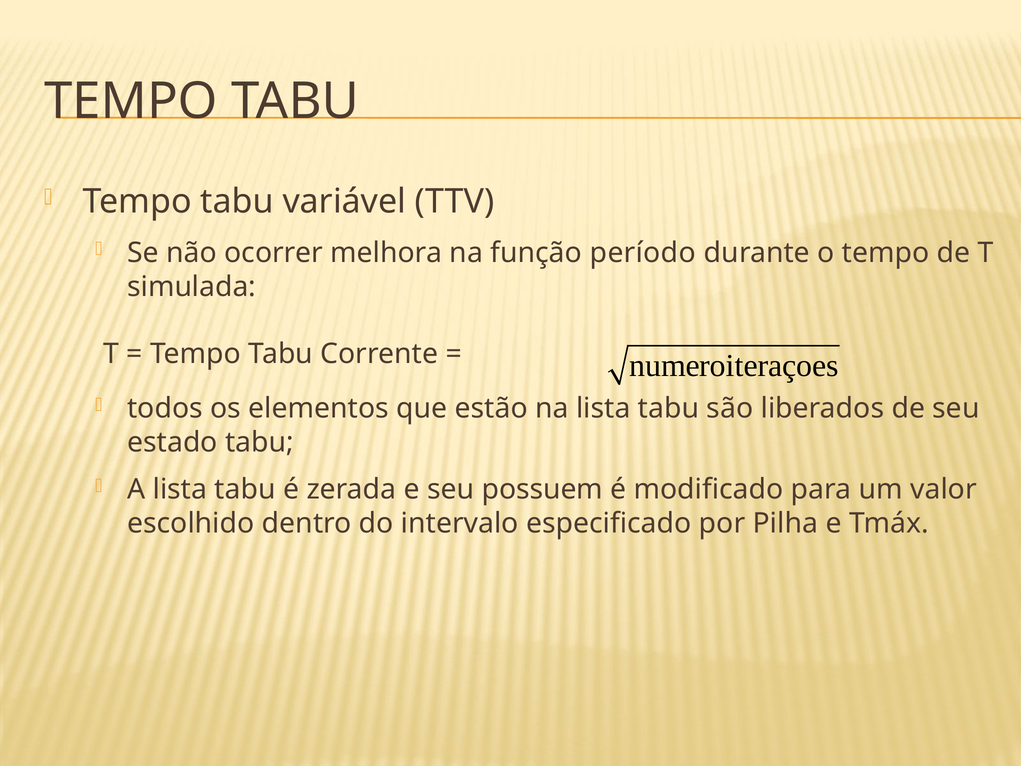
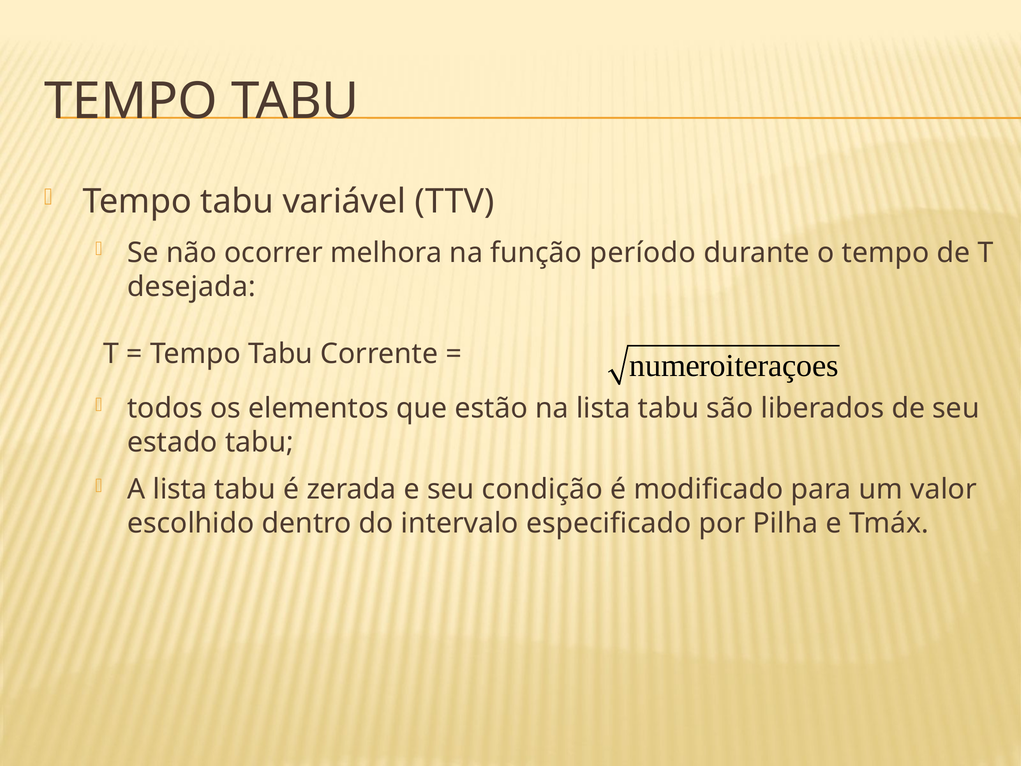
simulada: simulada -> desejada (192, 287)
possuem: possuem -> condição (542, 489)
